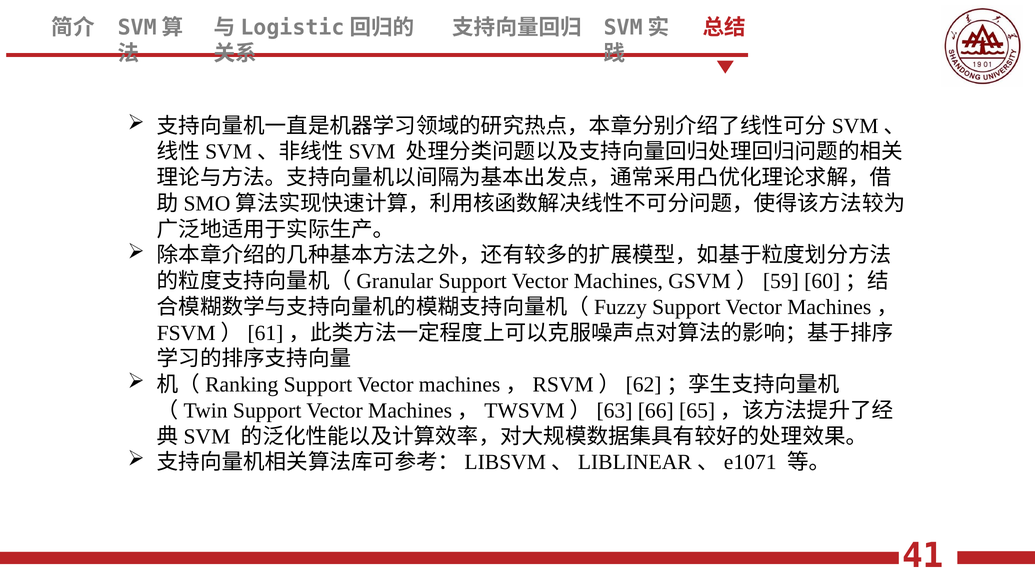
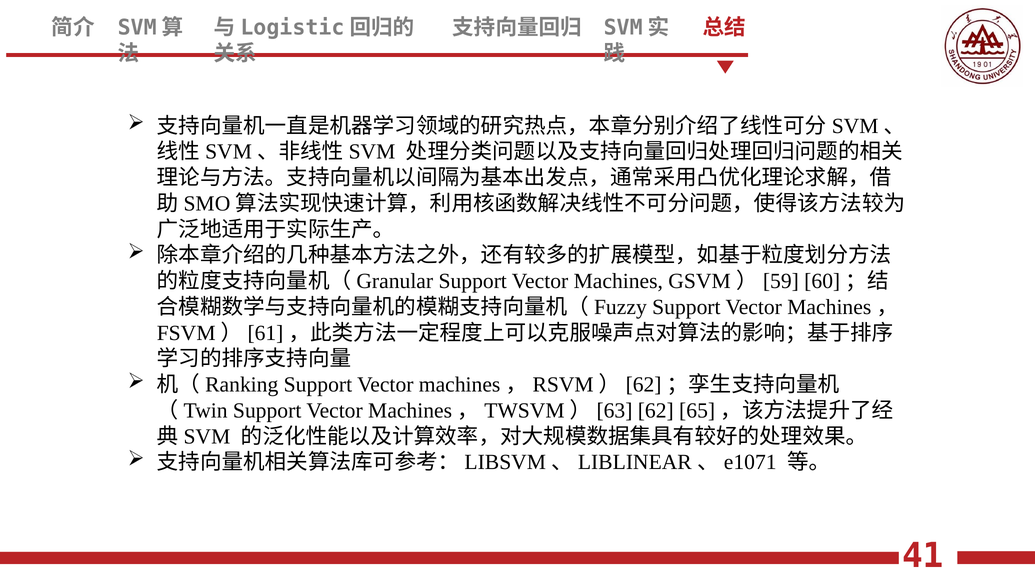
66: 66 -> 62 (656, 411)
